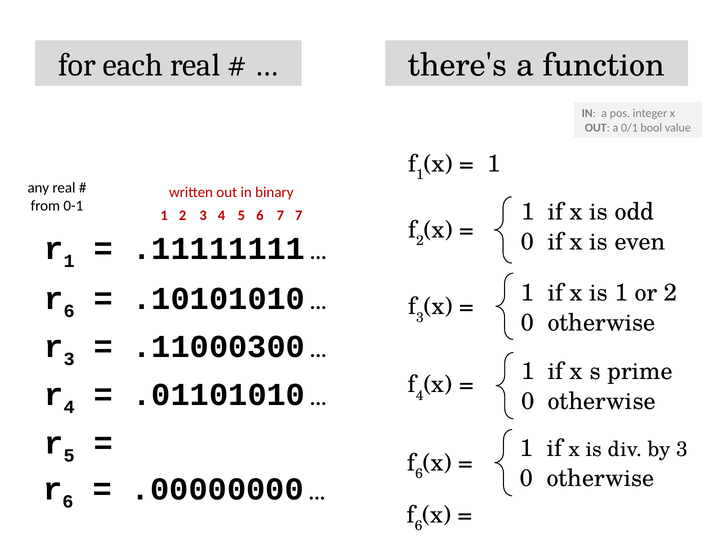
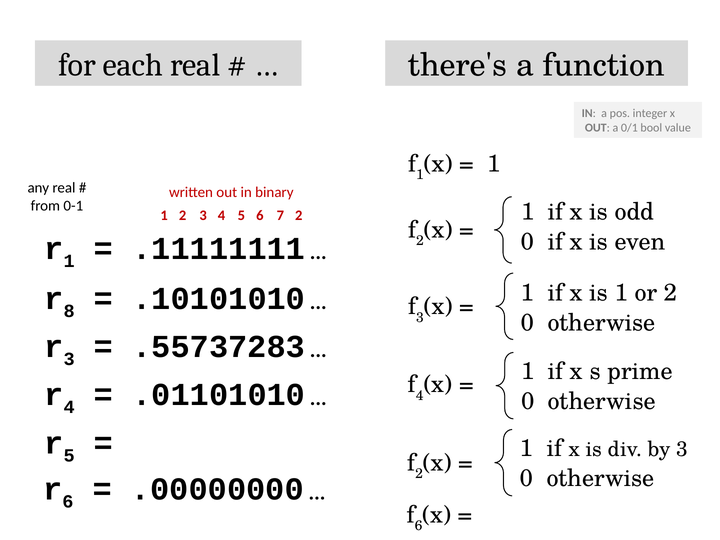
7 7: 7 -> 2 (299, 216)
6: 6 -> 8 (69, 311)
.11000300: .11000300 -> .55737283 (219, 347)
6: 6 -> 2 (419, 474)
